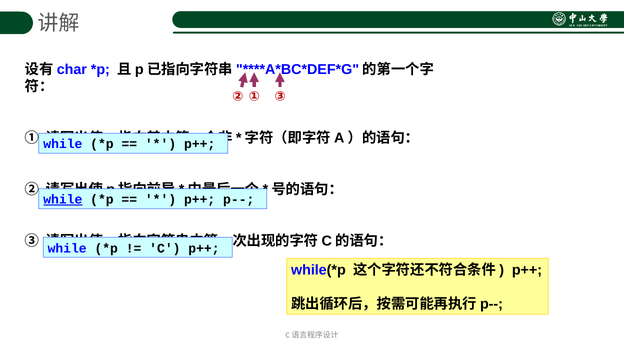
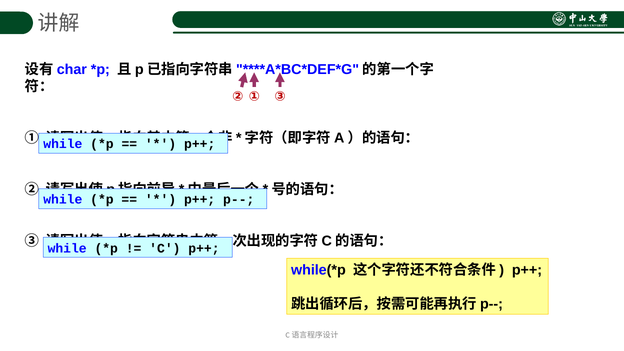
while underline: present -> none (63, 200)
